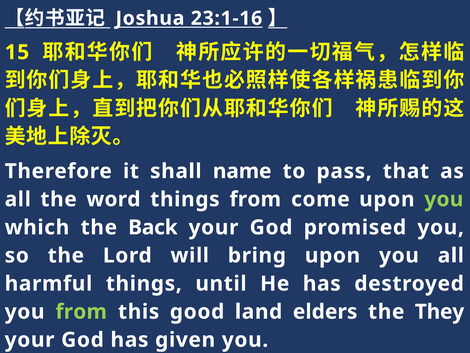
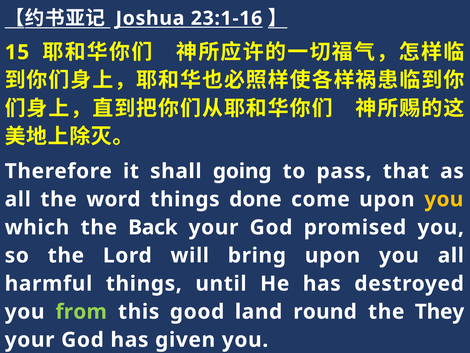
name: name -> going (242, 171)
things from: from -> done (255, 199)
you colour: light green -> yellow (444, 199)
elders: elders -> round (325, 311)
